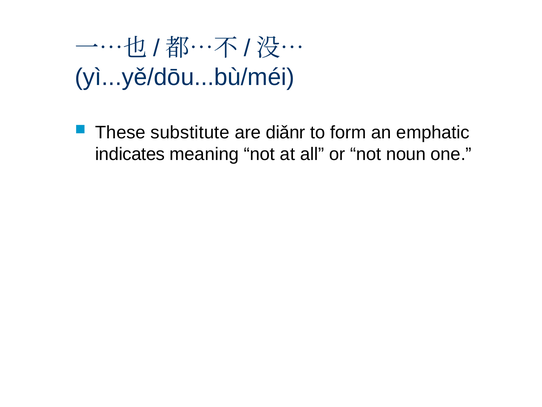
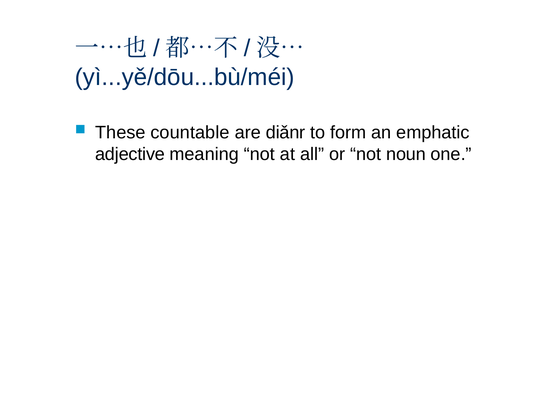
substitute: substitute -> countable (190, 132)
indicates: indicates -> adjective (130, 154)
